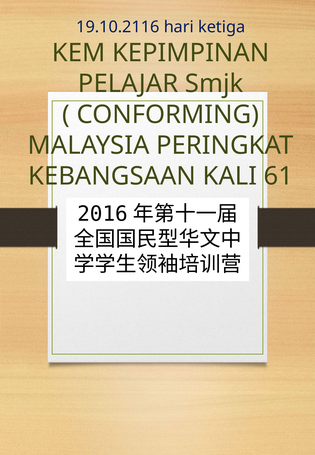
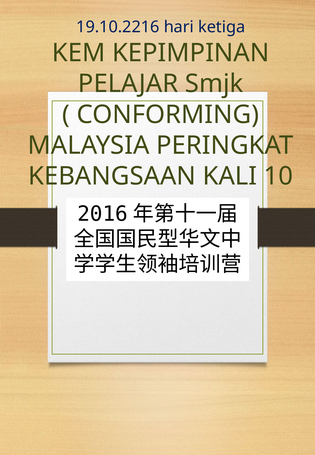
19.10.2116: 19.10.2116 -> 19.10.2216 (118, 27)
61: 61 -> 10 (278, 176)
